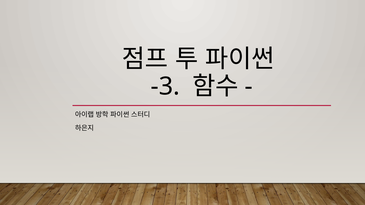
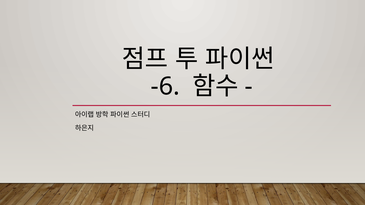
-3: -3 -> -6 (165, 86)
